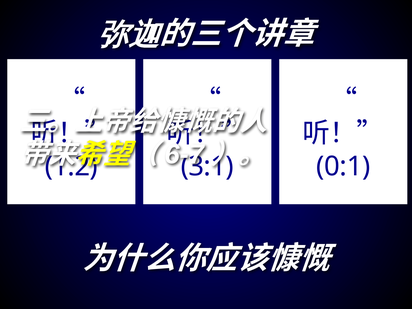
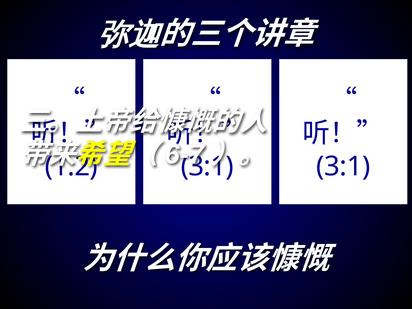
0:1: 0:1 -> 3:1 (343, 167)
